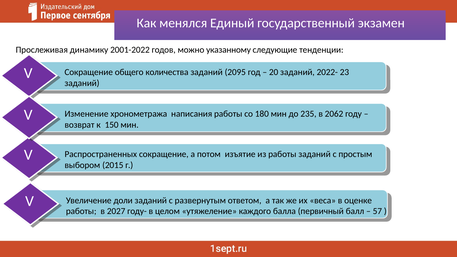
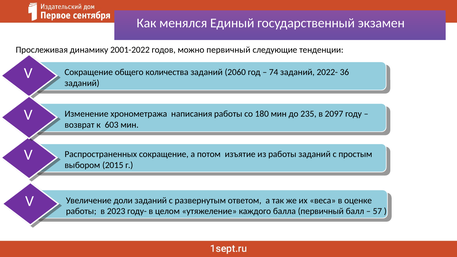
можно указанному: указанному -> первичный (228, 50)
2095: 2095 -> 2060 (235, 72)
20: 20 -> 74 (274, 72)
23: 23 -> 36 (344, 72)
2062: 2062 -> 2097 (334, 114)
150: 150 -> 603 (112, 125)
2027: 2027 -> 2023 (116, 211)
